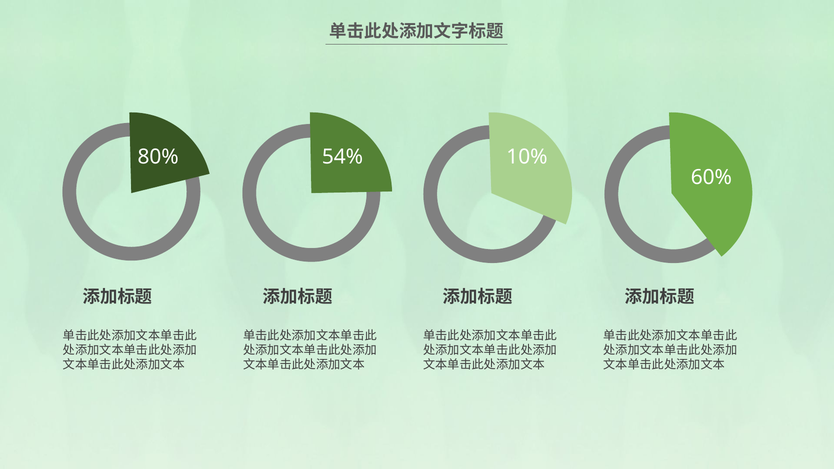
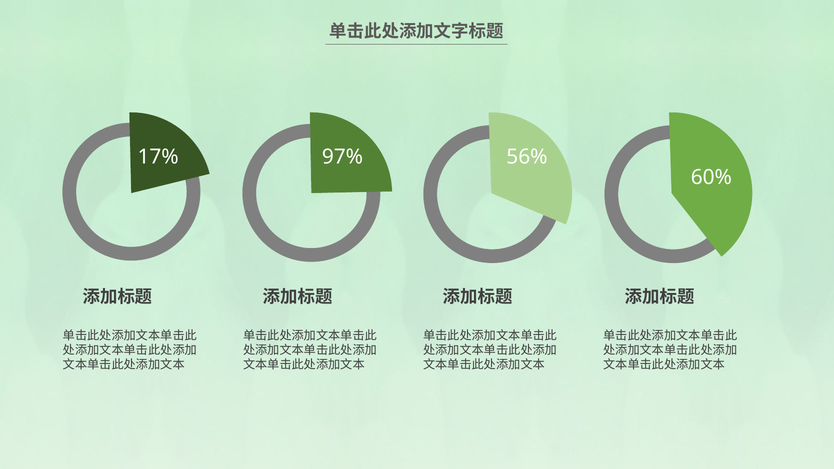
80%: 80% -> 17% (158, 157)
54%: 54% -> 97% (343, 157)
10%: 10% -> 56% (527, 157)
